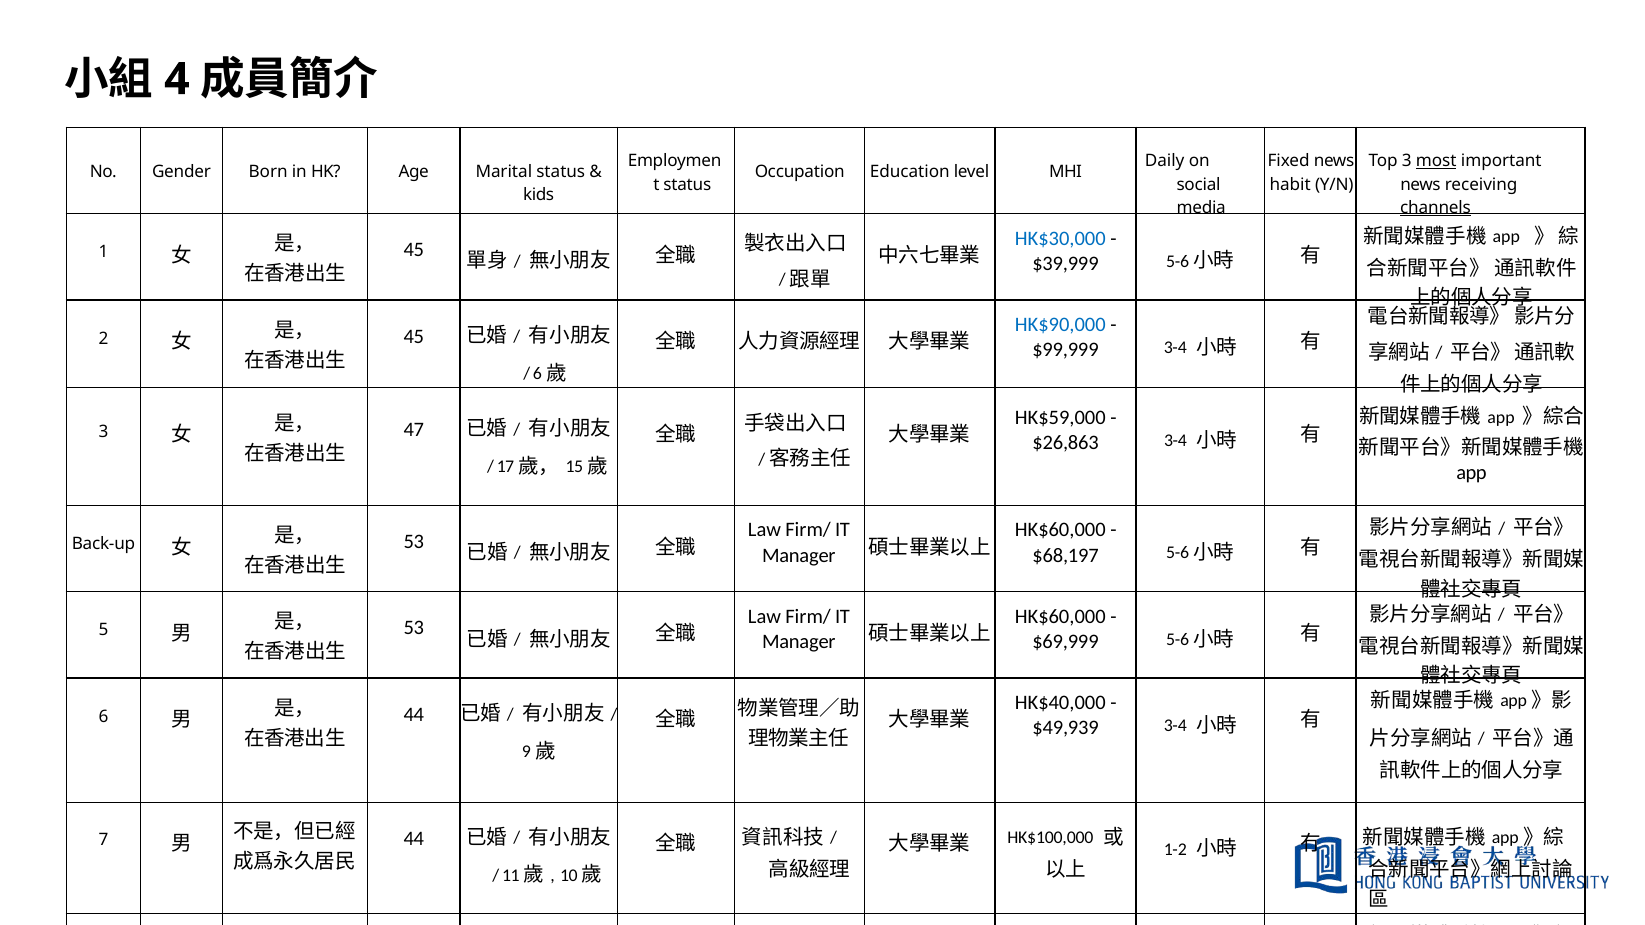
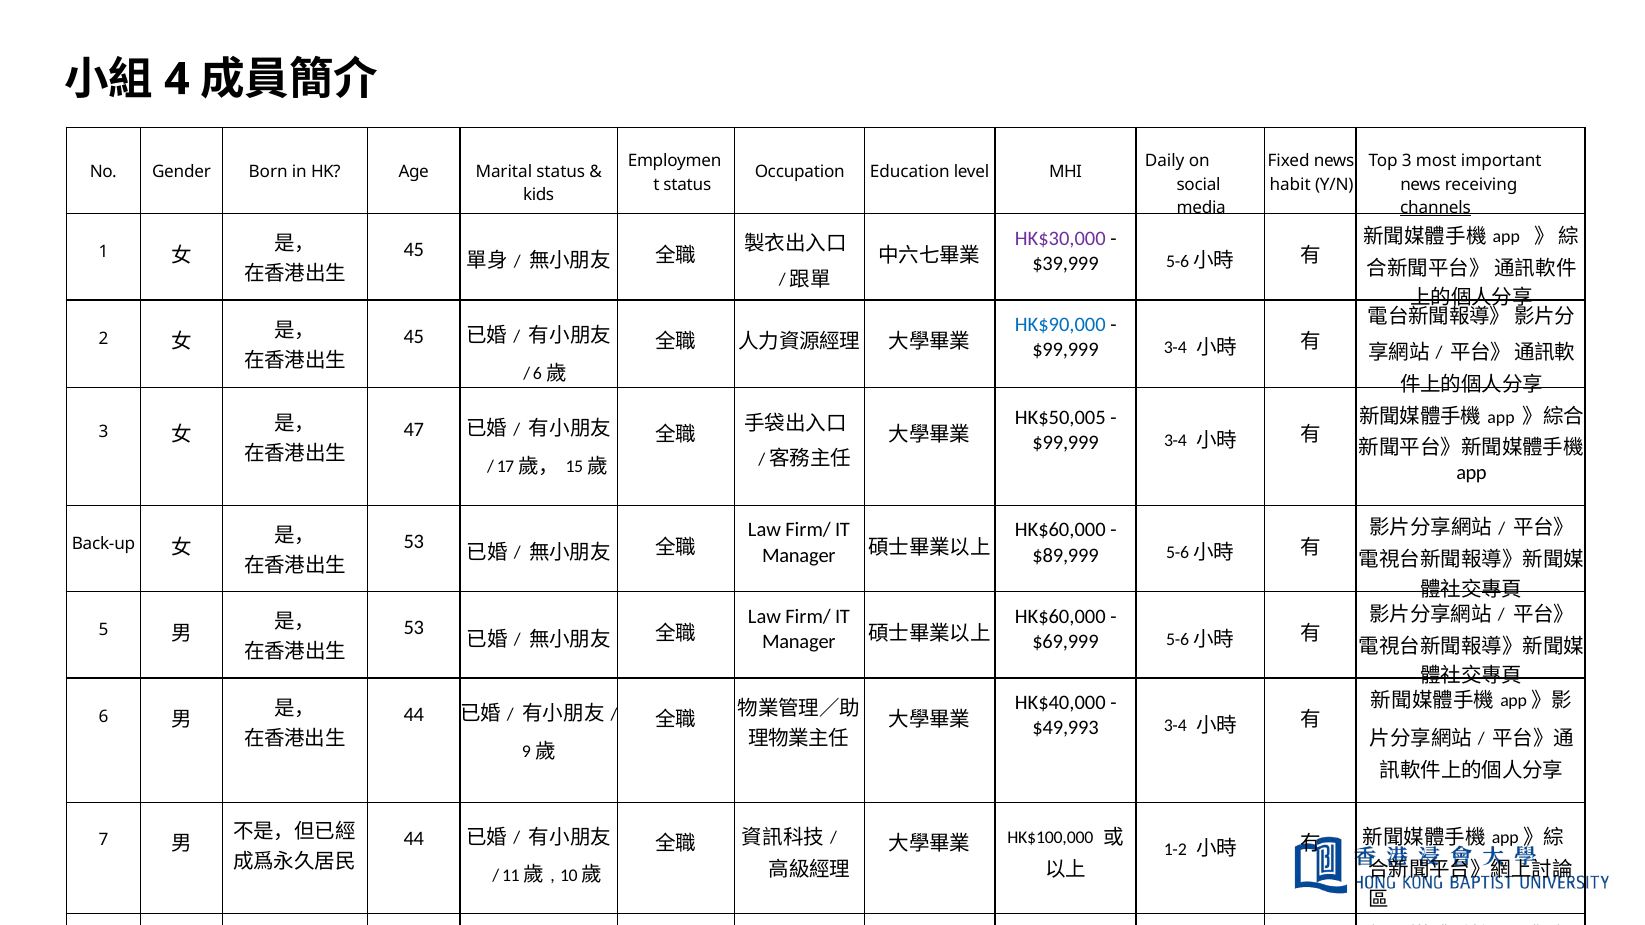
most underline: present -> none (1436, 161)
HK$30,000 colour: blue -> purple (1060, 239)
HK$59,000: HK$59,000 -> HK$50,005 (1060, 418)
$26,863: $26,863 -> $99,999 (1066, 443)
$68,197: $68,197 -> $89,999 (1066, 555)
$49,939: $49,939 -> $49,993 (1066, 728)
